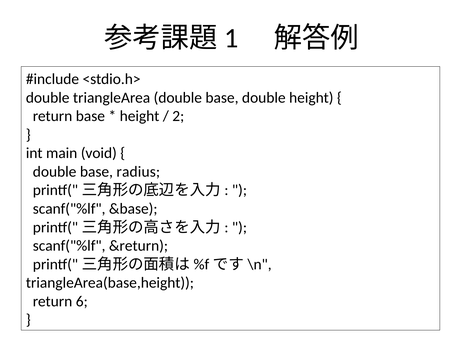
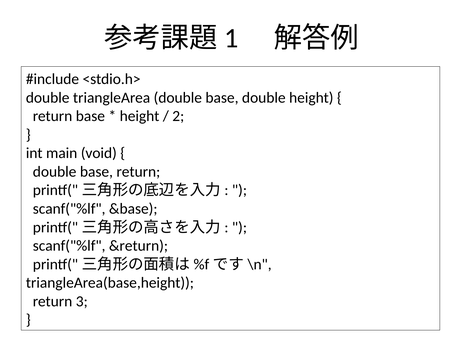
base radius: radius -> return (138, 172)
6: 6 -> 3 (82, 301)
